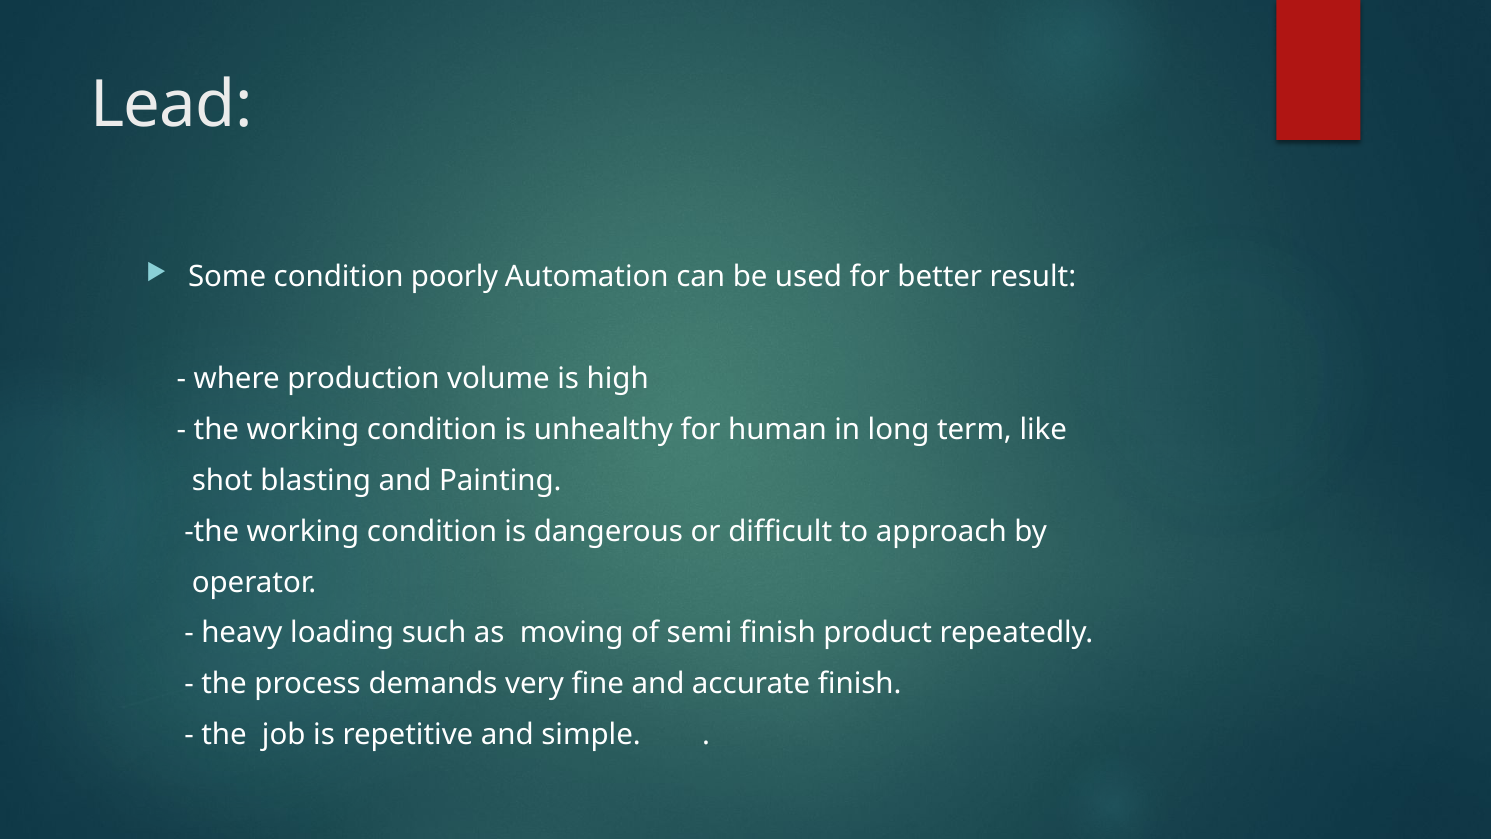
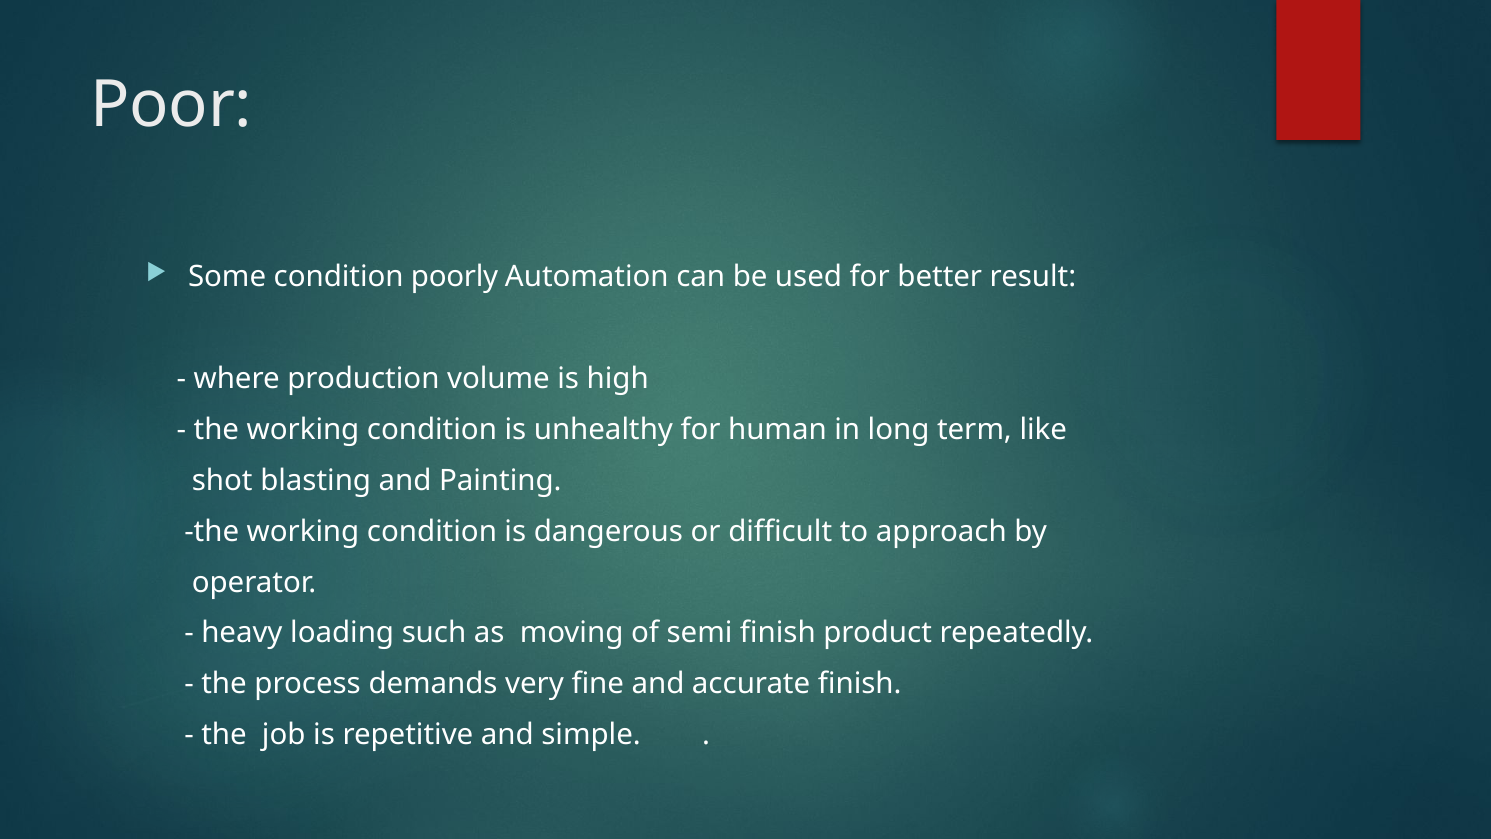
Lead: Lead -> Poor (171, 105)
